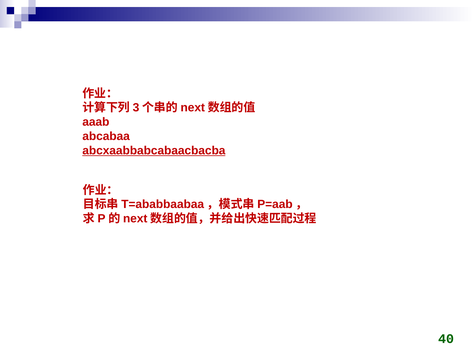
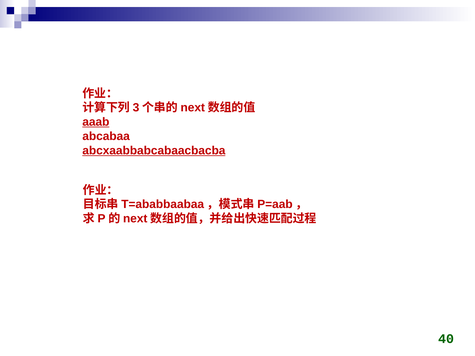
aaab underline: none -> present (96, 122)
